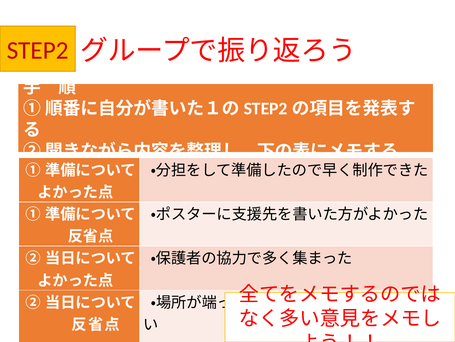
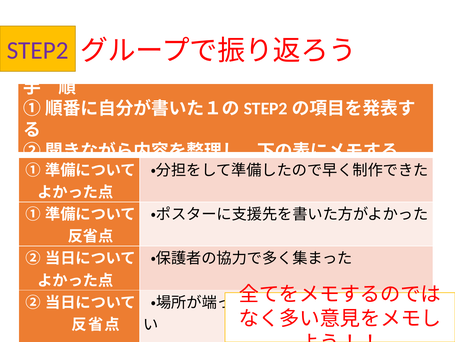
STEP2 colour: red -> purple (38, 50)
